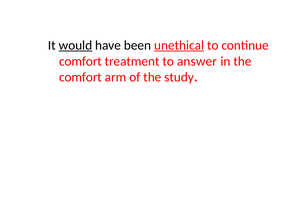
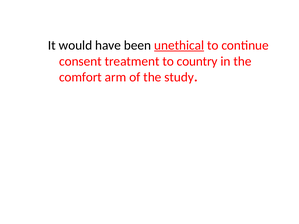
would underline: present -> none (75, 45)
comfort: comfort -> consent (80, 61)
answer: answer -> country (197, 61)
